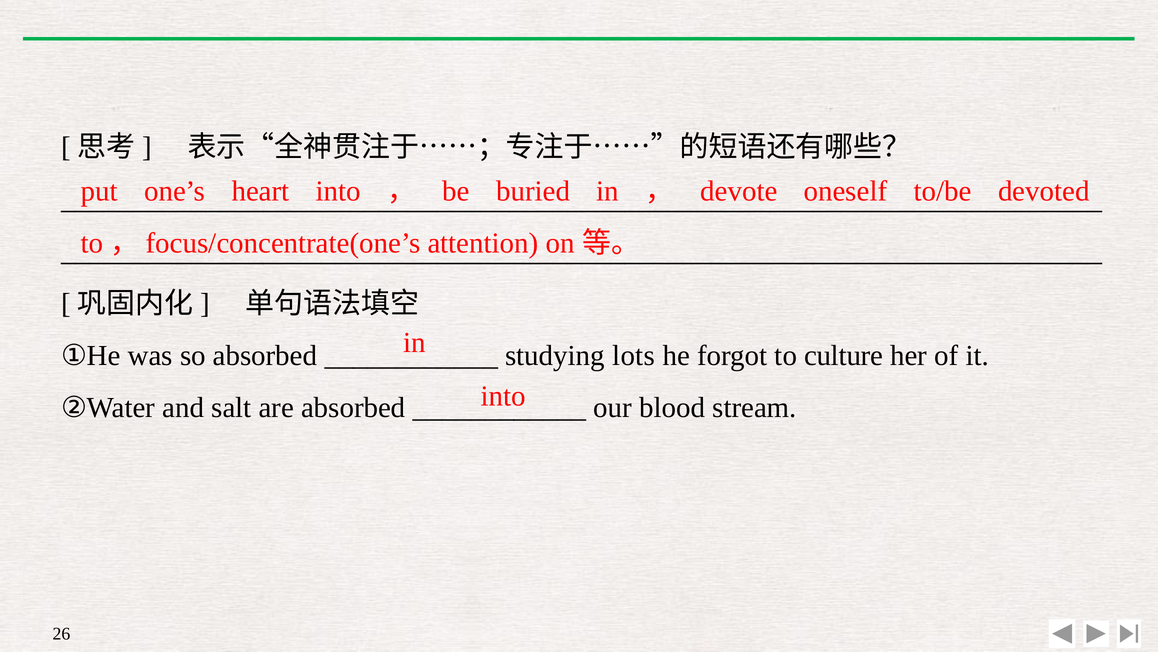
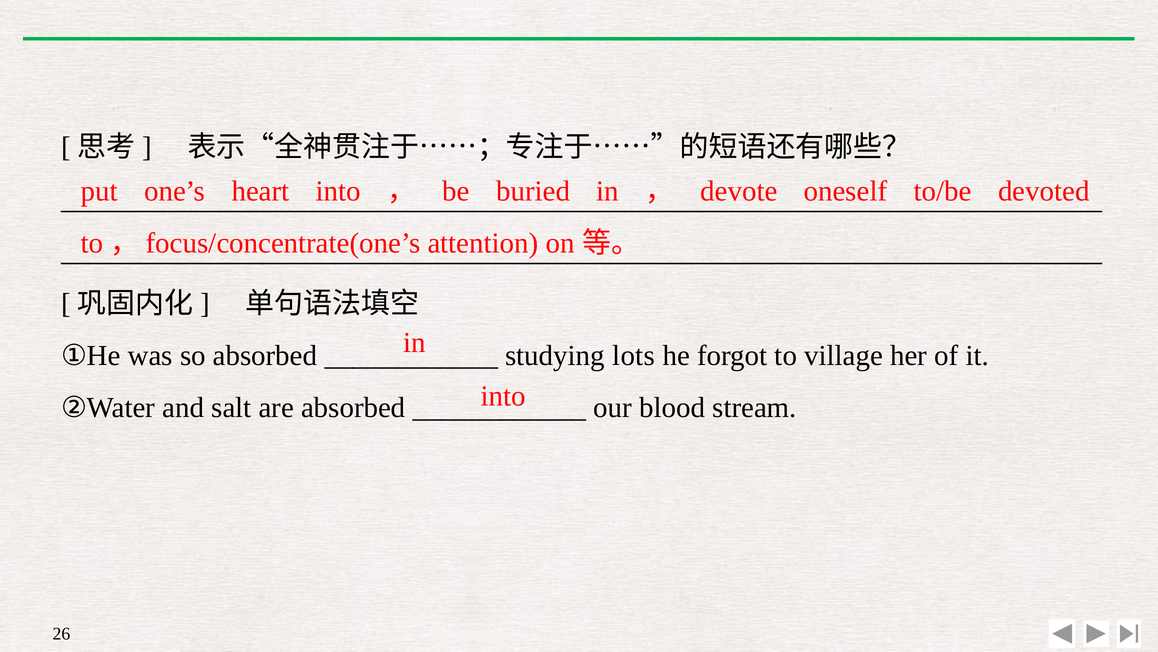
culture: culture -> village (843, 355)
